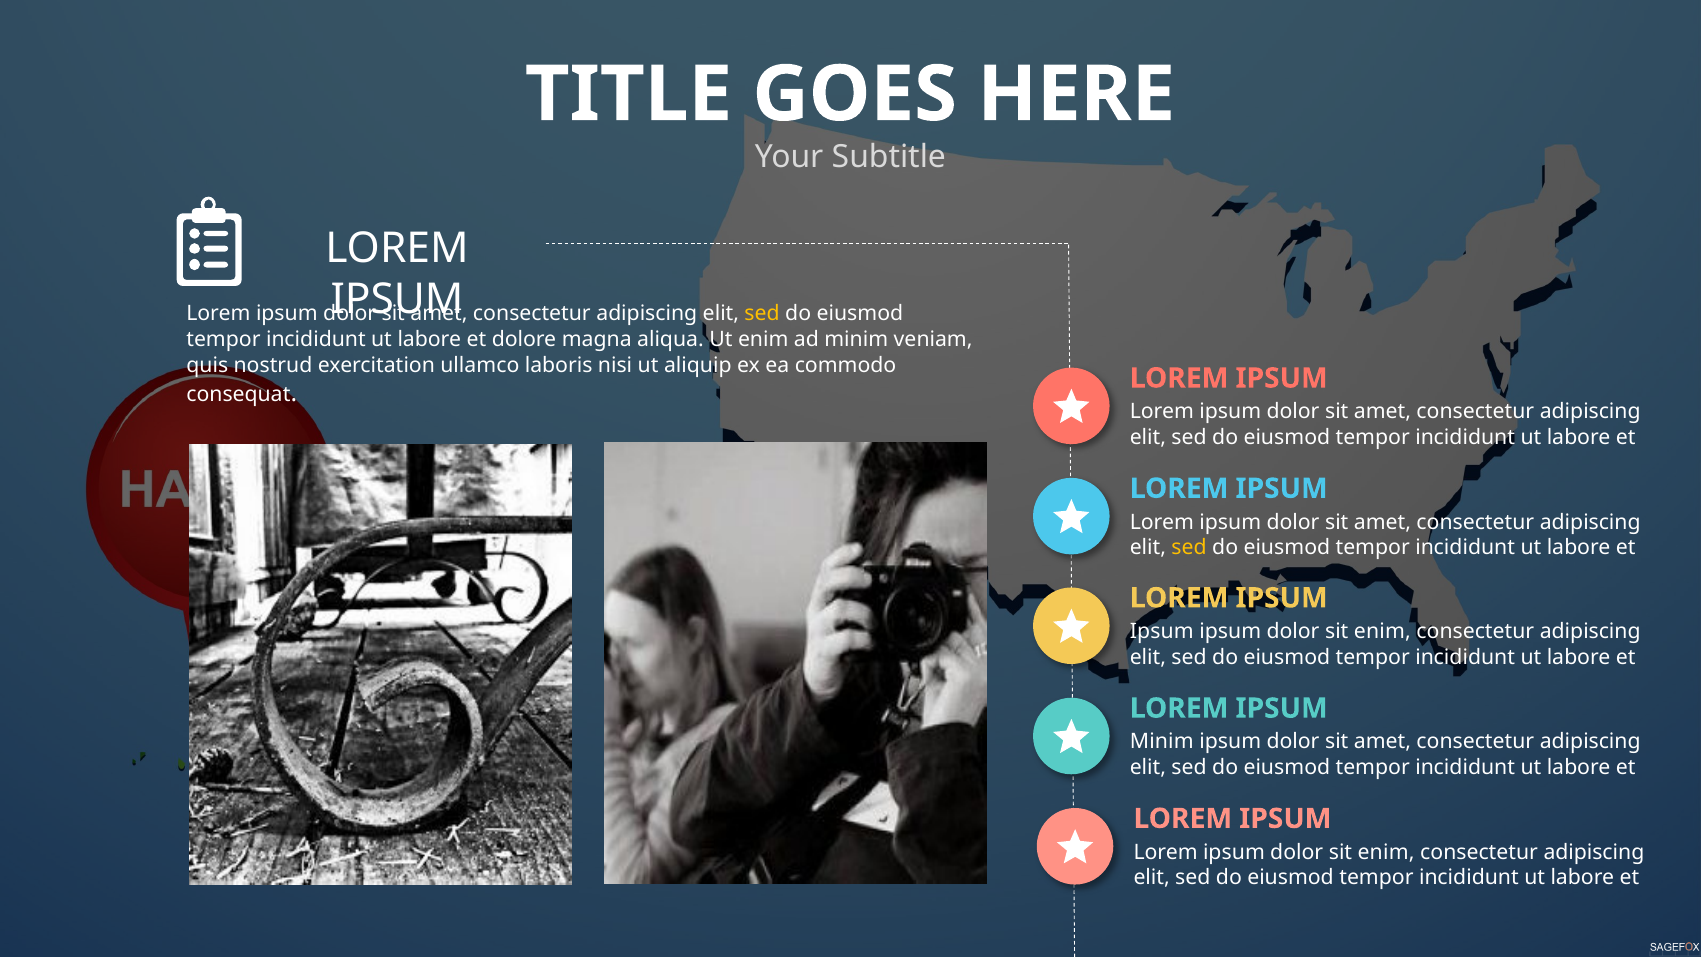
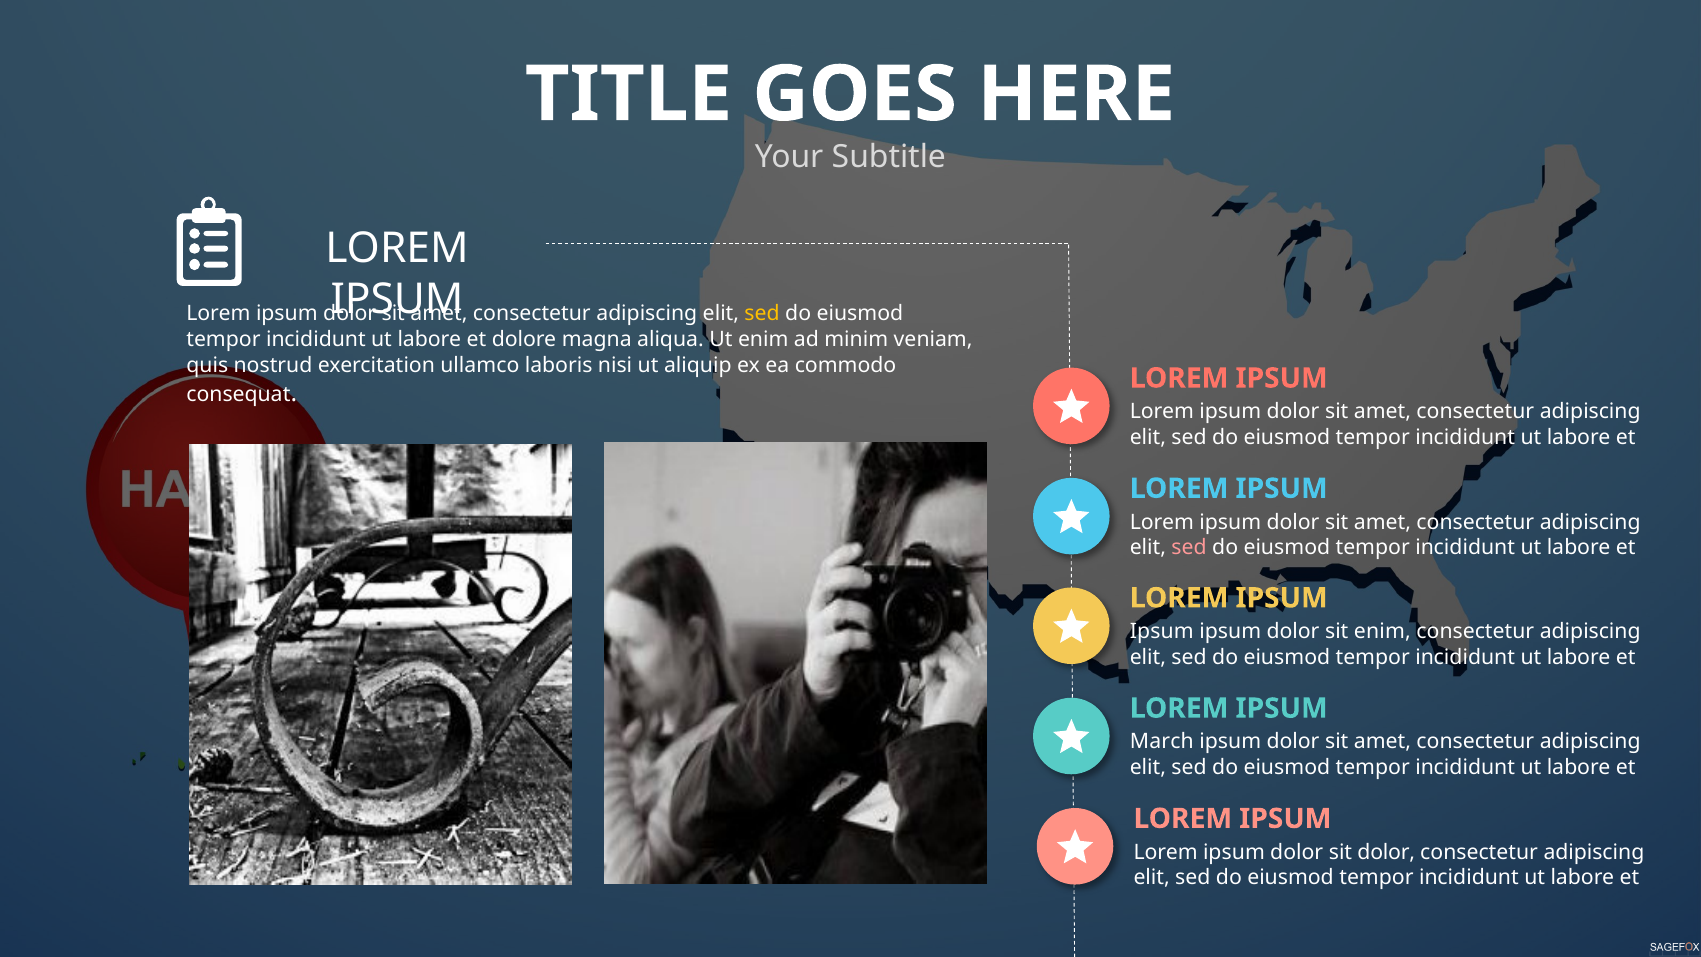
sed colour: yellow -> pink (1189, 547)
Minim: Minim -> March (1162, 742)
enim: enim -> dolor (1386, 852)
